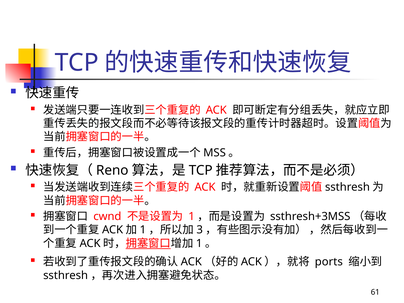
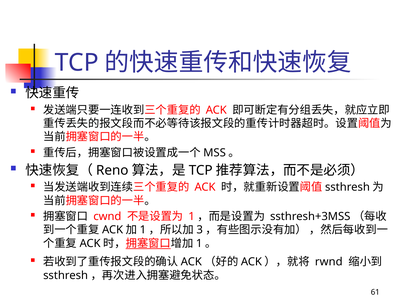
ports: ports -> rwnd (329, 262)
